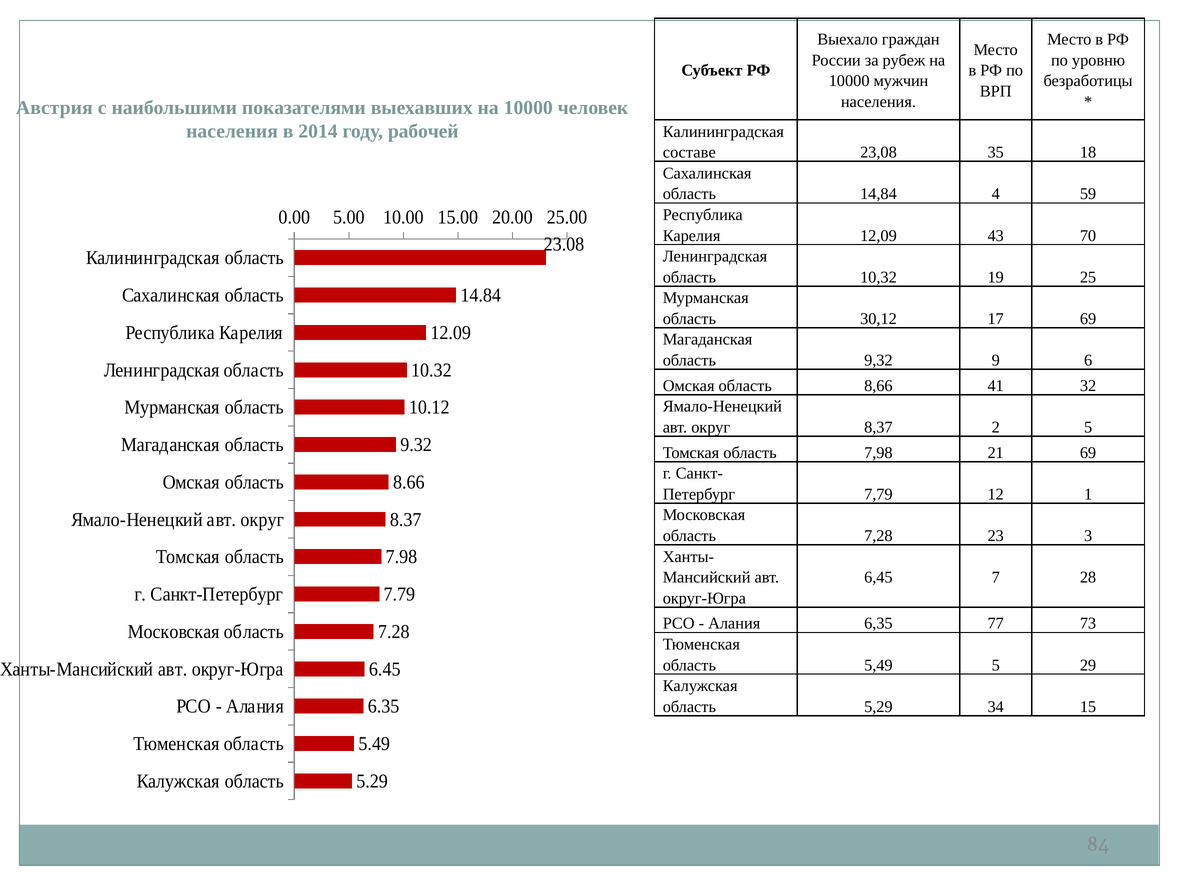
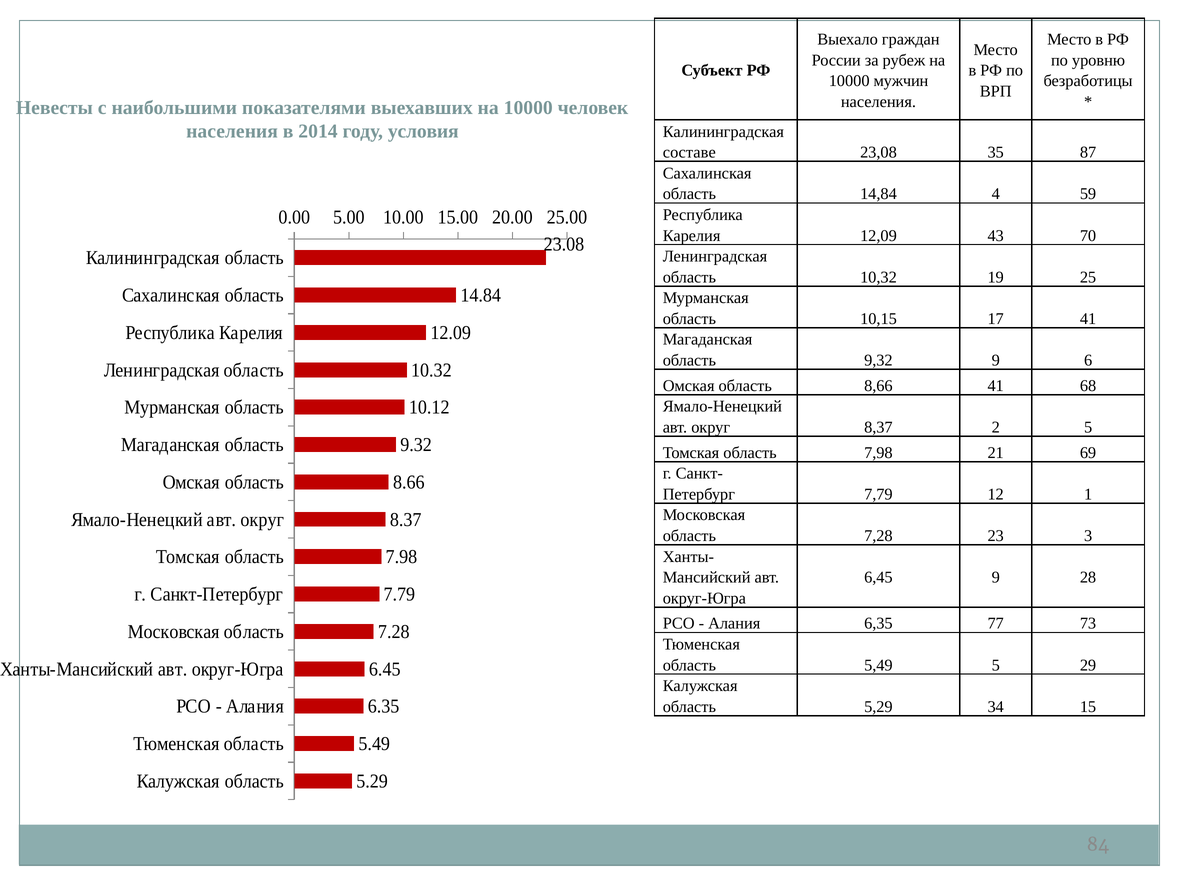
Австрия: Австрия -> Невесты (54, 108)
рабочей: рабочей -> условия (423, 131)
18: 18 -> 87 (1088, 152)
30,12: 30,12 -> 10,15 (879, 319)
17 69: 69 -> 41 (1088, 319)
32: 32 -> 68 (1088, 386)
6,45 7: 7 -> 9 (996, 577)
